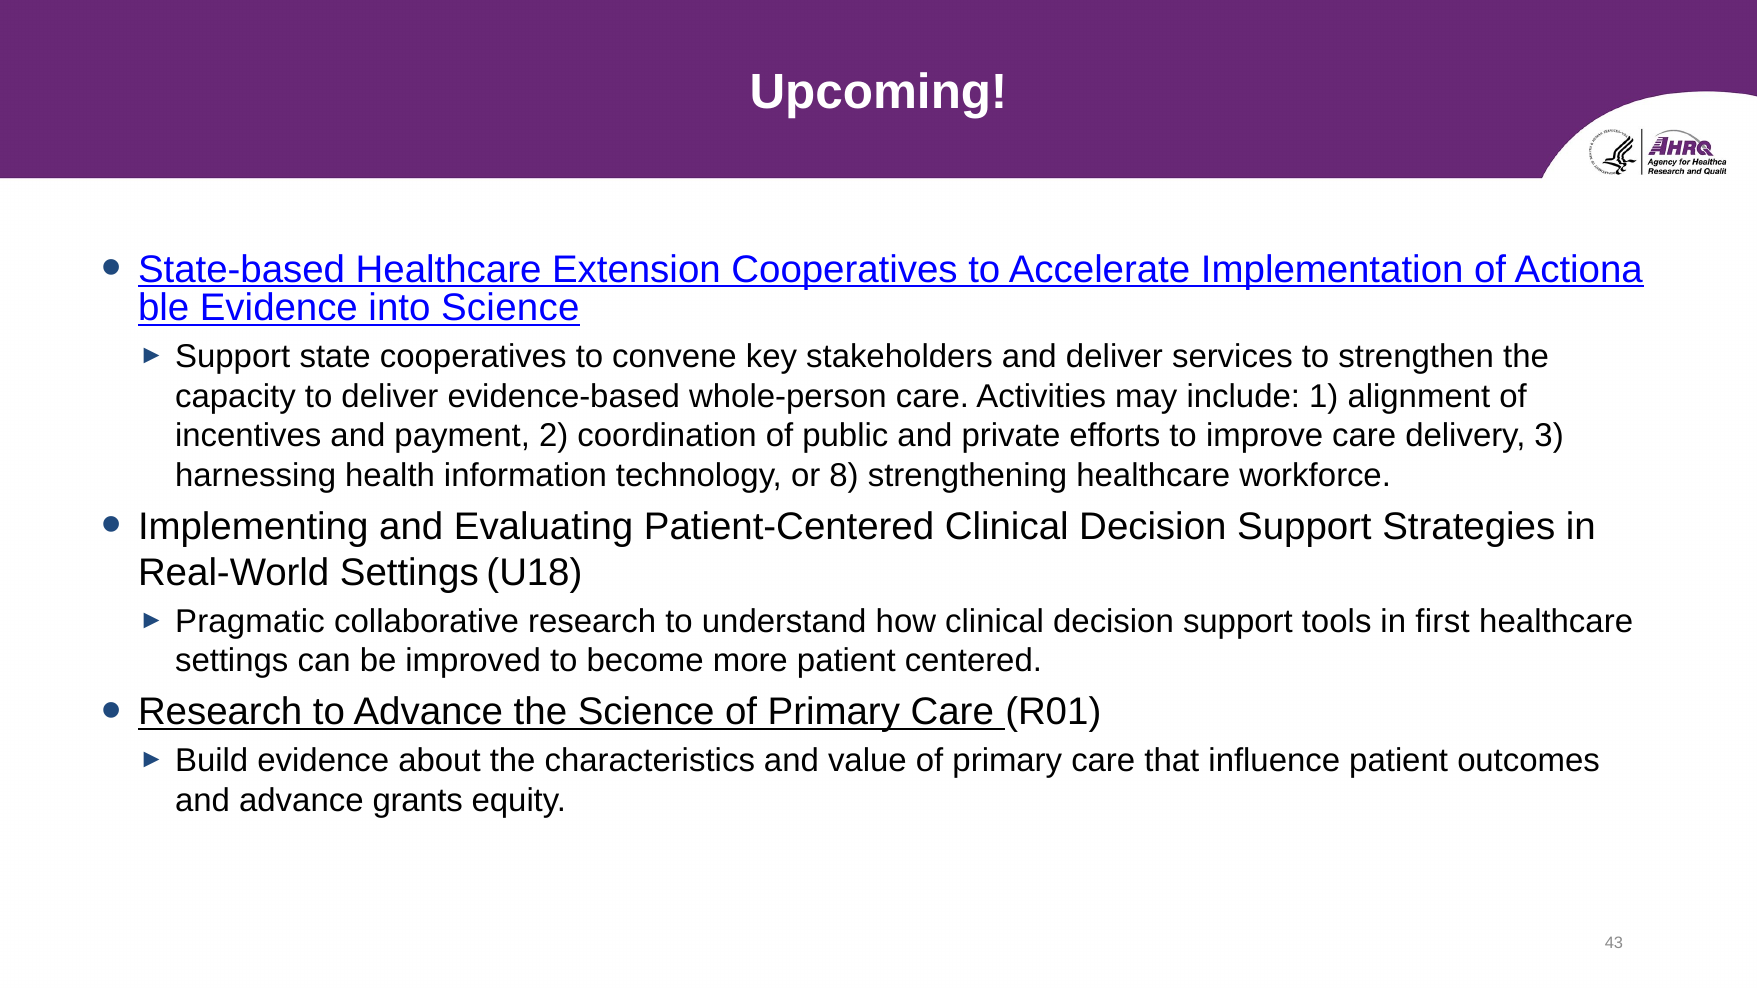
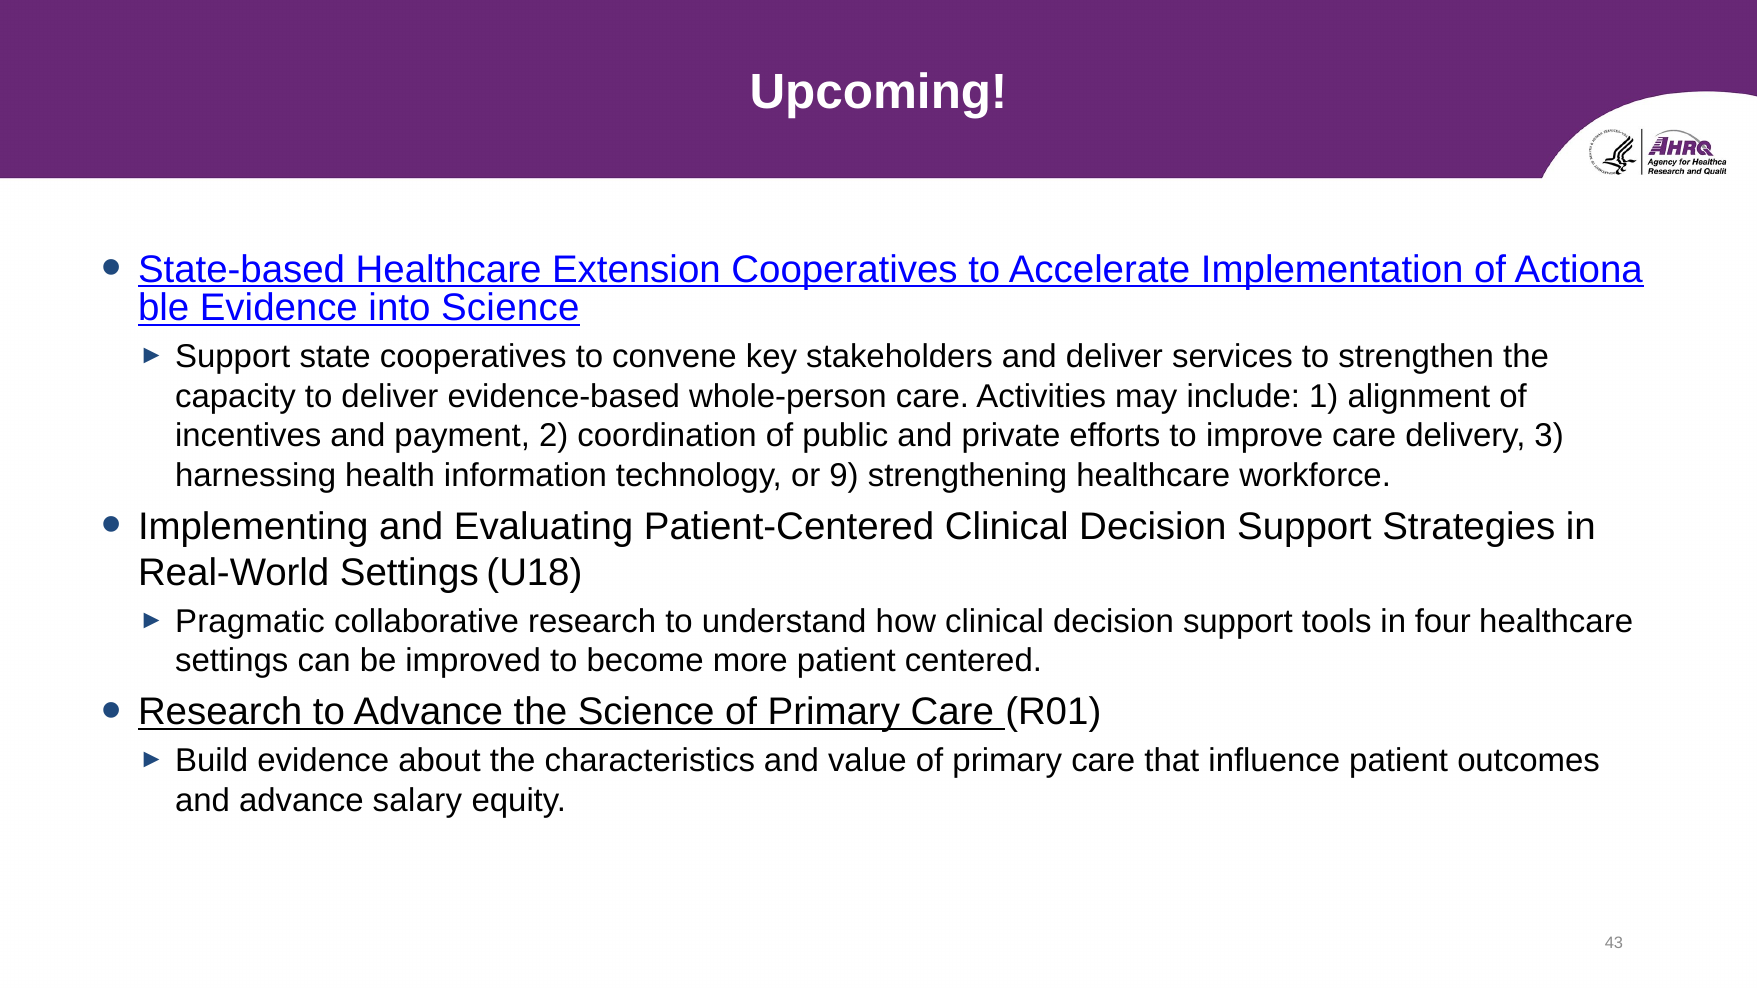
8: 8 -> 9 (844, 476)
first: first -> four (1443, 622)
grants: grants -> salary (417, 801)
